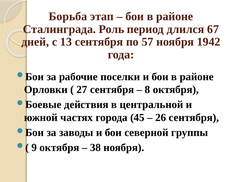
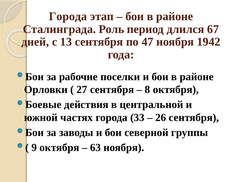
Борьба: Борьба -> Города (68, 16)
57: 57 -> 47 (147, 42)
45: 45 -> 33 (137, 117)
38: 38 -> 63 (95, 147)
